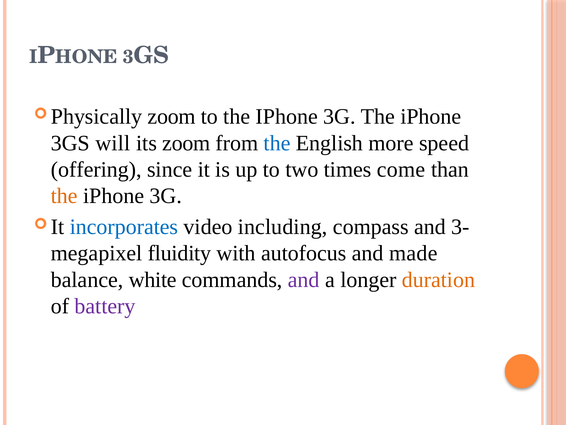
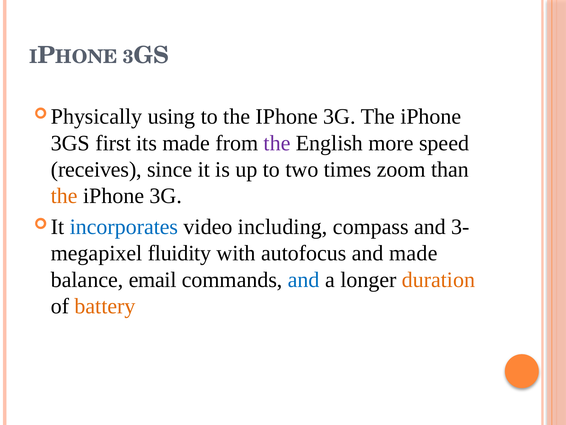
zoom: zoom -> using (172, 117)
will: will -> first (113, 143)
its zoom: zoom -> made (186, 143)
the colour: blue -> purple (277, 143)
offering: offering -> receives (96, 169)
come: come -> zoom (401, 169)
white: white -> email (153, 279)
and colour: purple -> blue (304, 279)
battery colour: purple -> orange (105, 306)
